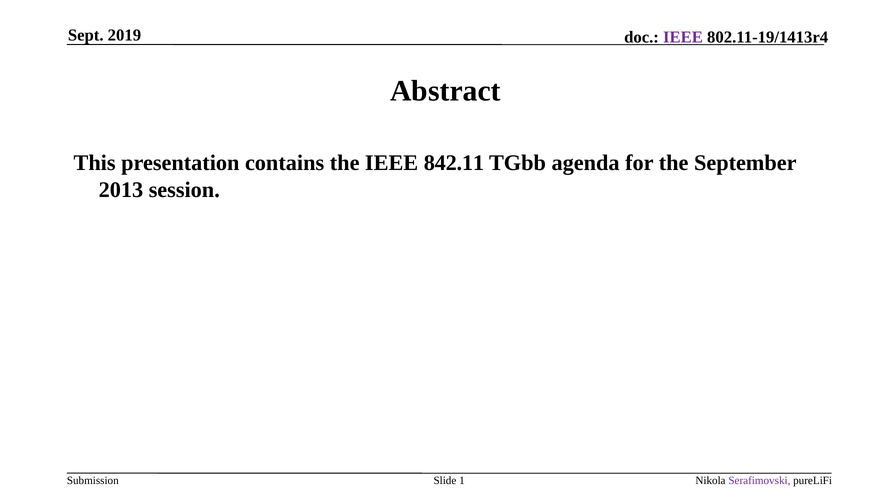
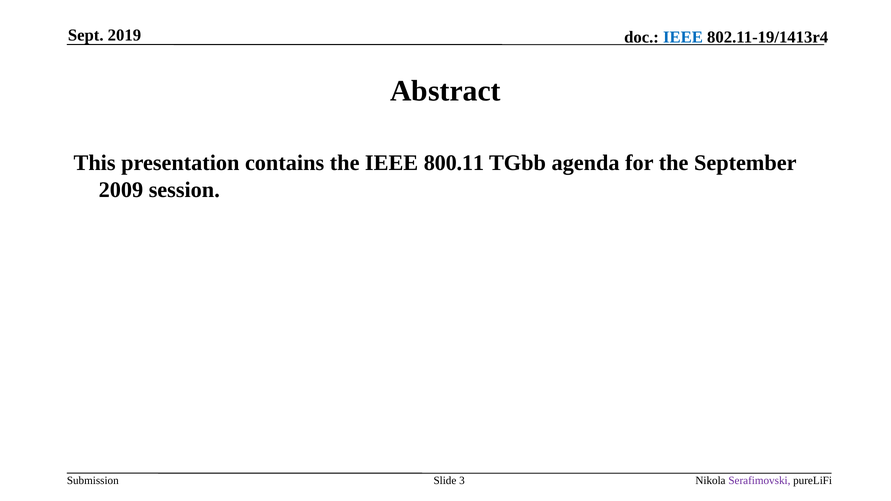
IEEE colour: purple -> blue (683, 37)
842.11: 842.11 -> 800.11 (454, 163)
2013: 2013 -> 2009 (121, 190)
1: 1 -> 3 (462, 481)
